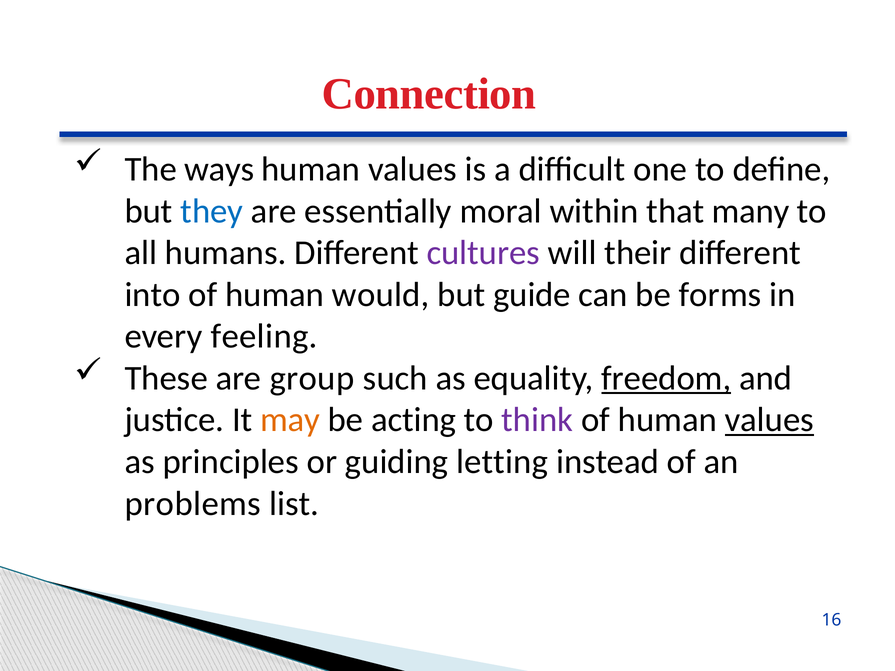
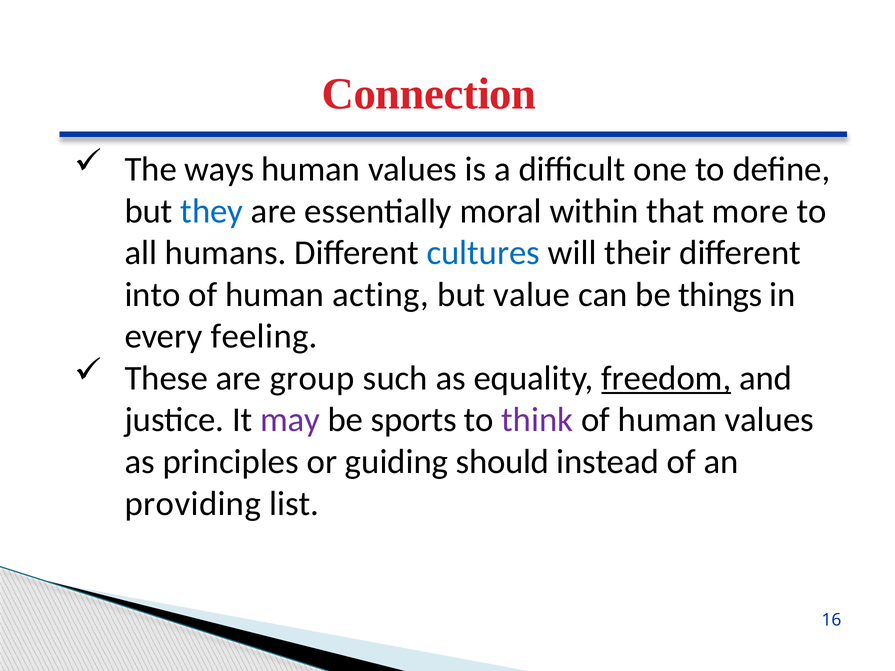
many: many -> more (750, 211)
cultures colour: purple -> blue (483, 253)
would: would -> acting (381, 295)
guide: guide -> value (532, 295)
forms: forms -> things (720, 295)
may colour: orange -> purple (290, 420)
acting: acting -> sports (414, 420)
values underline: present -> none (769, 420)
letting: letting -> should (502, 462)
problems: problems -> providing (193, 504)
